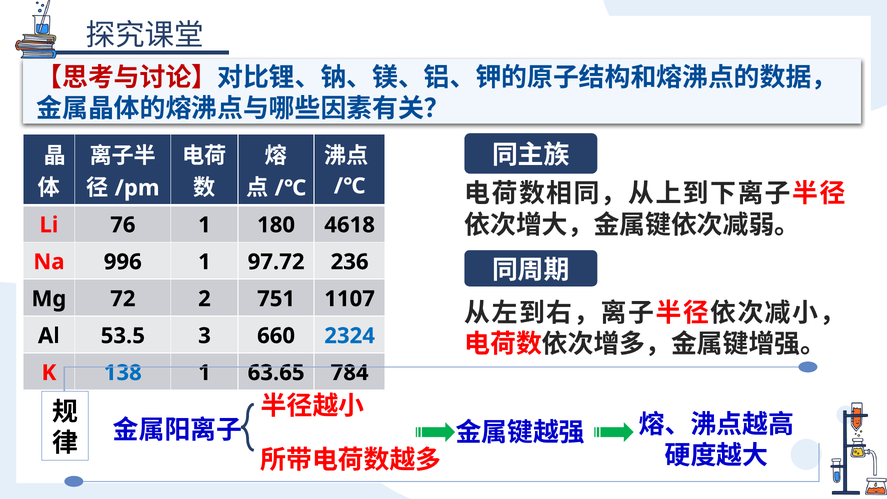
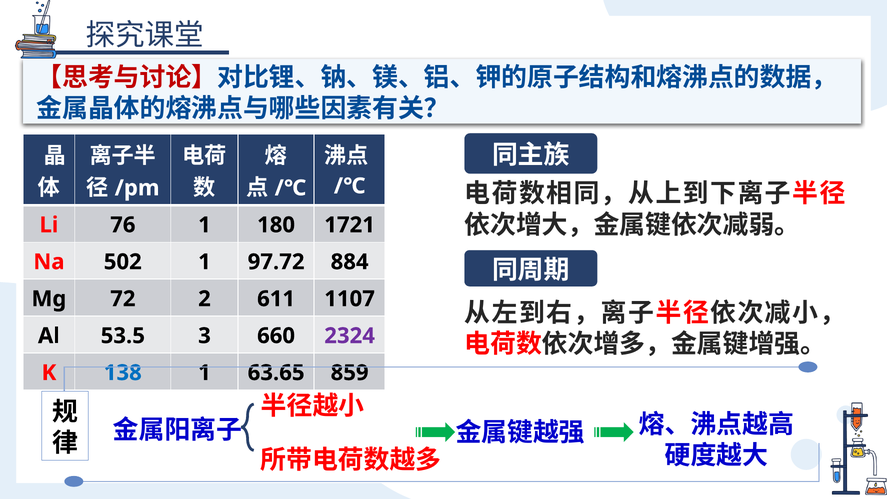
4618: 4618 -> 1721 (350, 225)
996: 996 -> 502 (123, 262)
236: 236 -> 884 (350, 262)
751: 751 -> 611 (276, 299)
2324 colour: blue -> purple (350, 336)
784: 784 -> 859 (350, 373)
